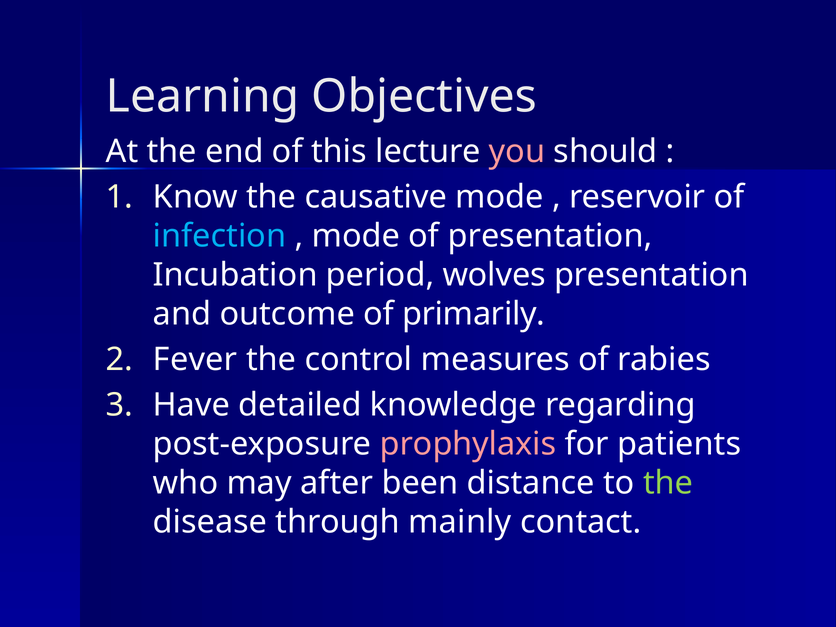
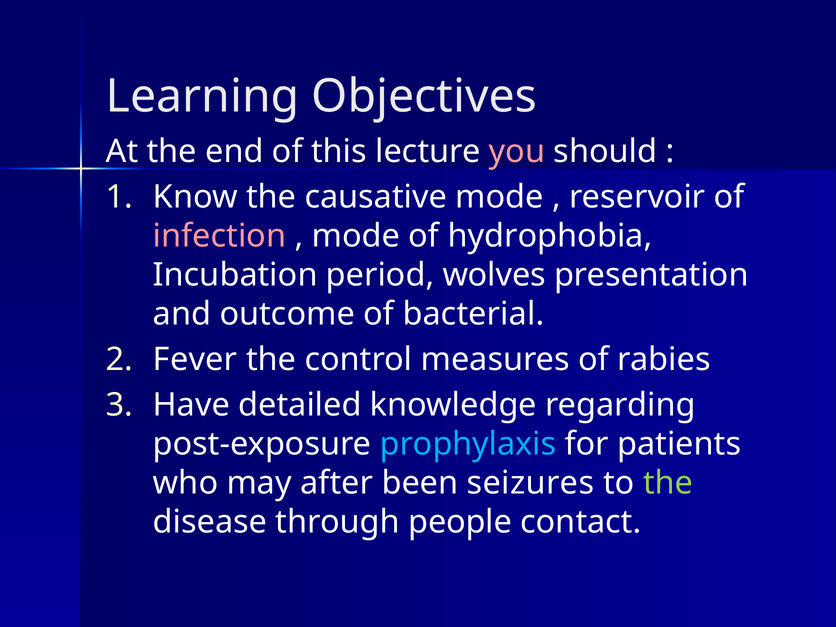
infection colour: light blue -> pink (220, 236)
of presentation: presentation -> hydrophobia (550, 236)
primarily: primarily -> bacterial (473, 314)
prophylaxis colour: pink -> light blue (468, 444)
distance: distance -> seizures (531, 483)
mainly: mainly -> people (460, 522)
